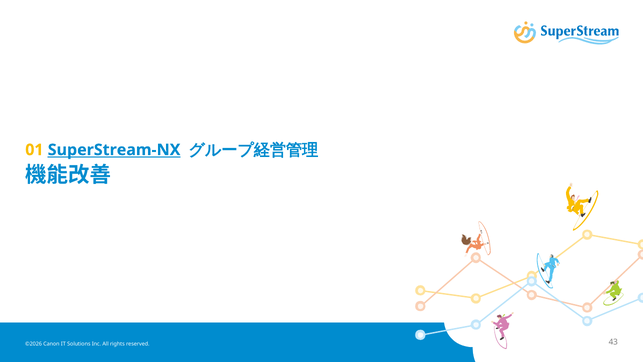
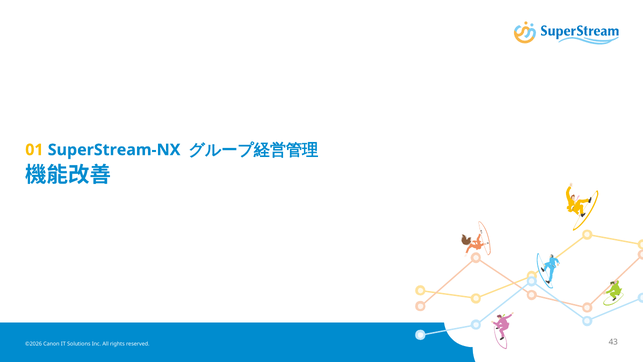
SuperStream-NX underline: present -> none (114, 150)
